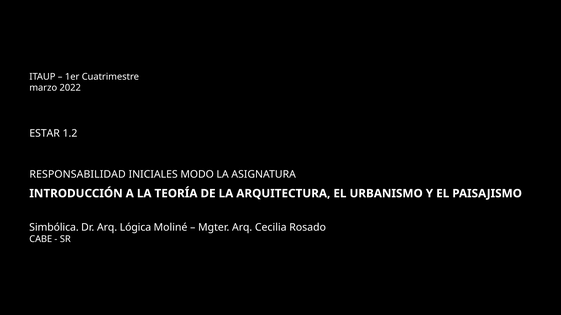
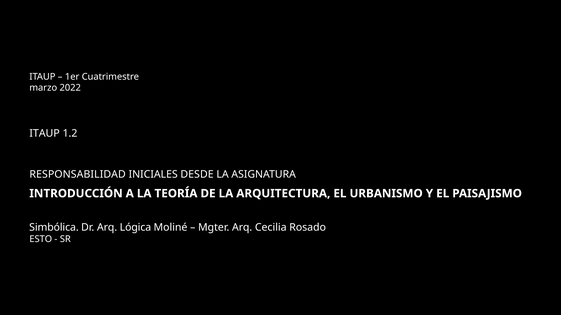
ESTAR: ESTAR -> ITAUP (45, 134)
MODO: MODO -> DESDE (197, 175)
CABE: CABE -> ESTO (41, 239)
